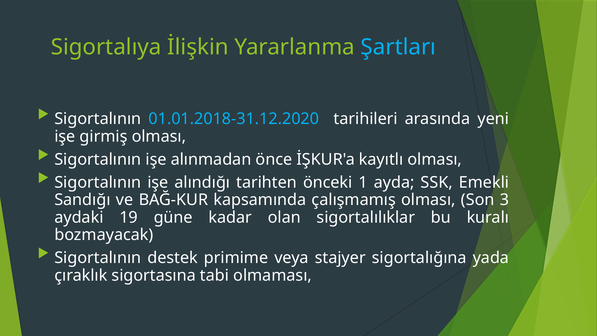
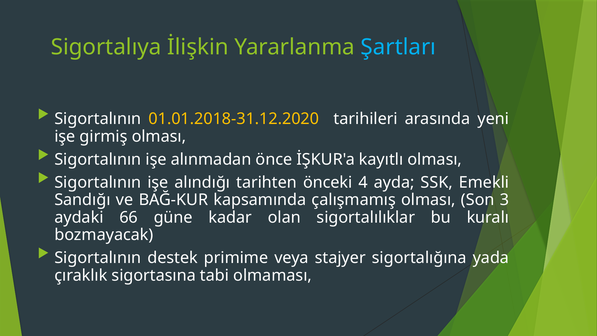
01.01.2018-31.12.2020 colour: light blue -> yellow (234, 119)
1: 1 -> 4 (363, 182)
19: 19 -> 66 (129, 217)
